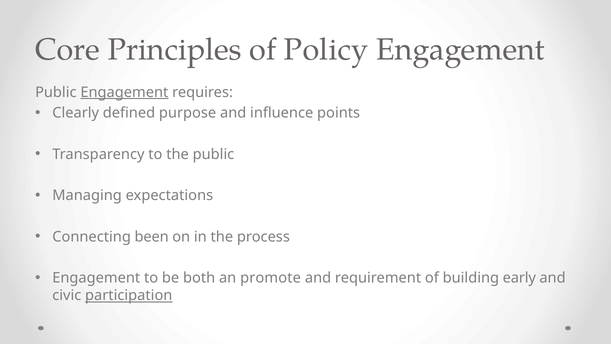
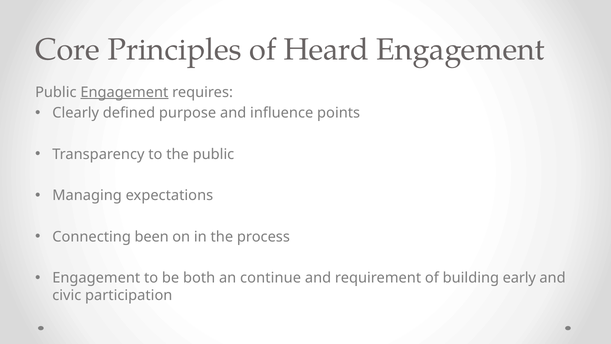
Policy: Policy -> Heard (326, 50)
promote: promote -> continue (271, 278)
participation underline: present -> none (129, 295)
